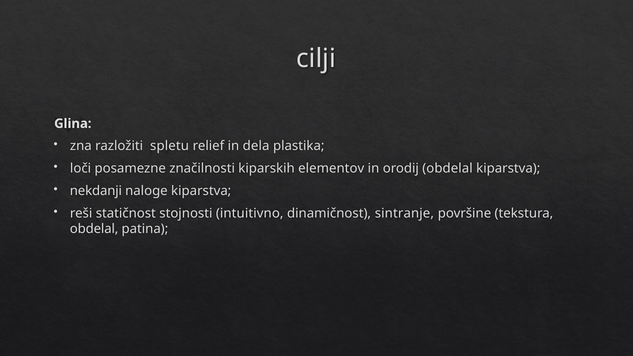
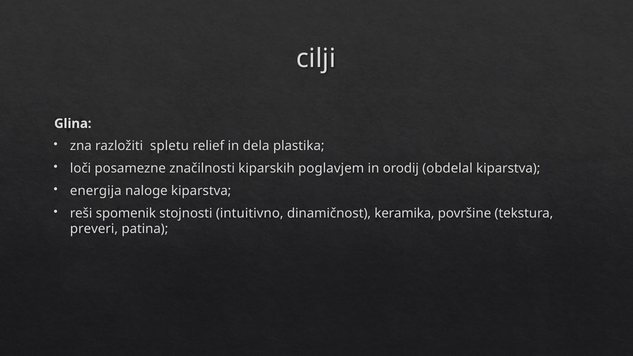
elementov: elementov -> poglavjem (331, 168)
nekdanji: nekdanji -> energija (96, 191)
statičnost: statičnost -> spomenik (126, 213)
sintranje: sintranje -> keramika (404, 213)
obdelal: obdelal -> preveri (94, 229)
